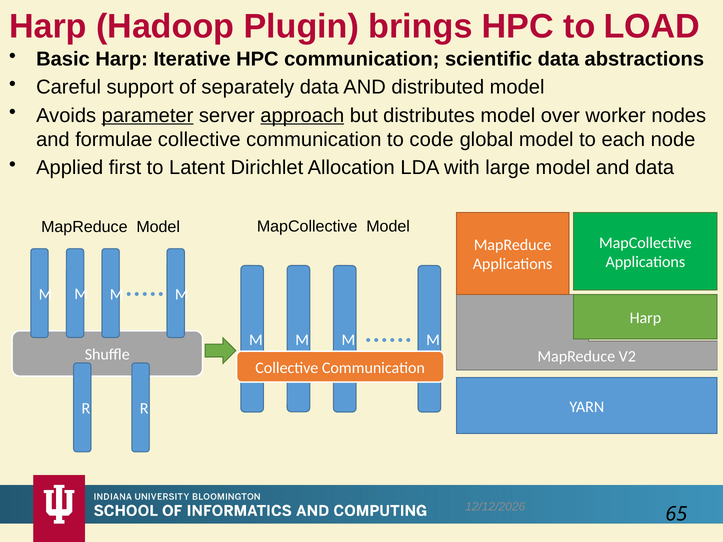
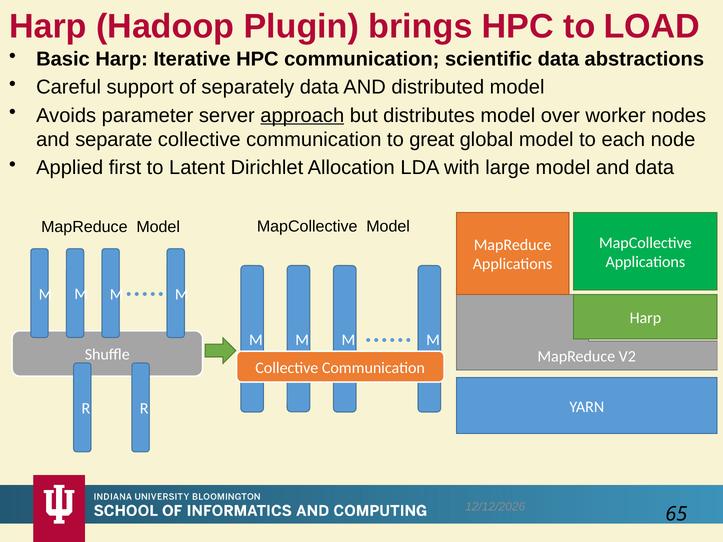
parameter underline: present -> none (148, 116)
formulae: formulae -> separate (114, 140)
code: code -> great (432, 140)
